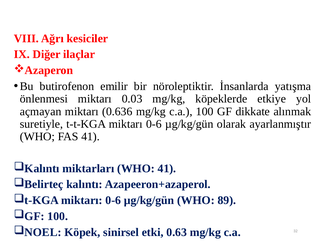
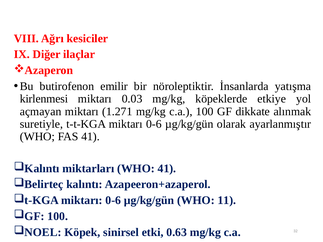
önlenmesi: önlenmesi -> kirlenmesi (44, 99)
0.636: 0.636 -> 1.271 (117, 112)
89: 89 -> 11 (227, 201)
